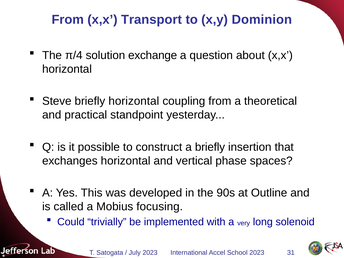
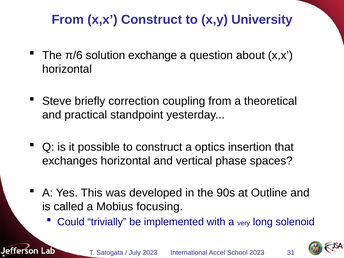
x,x Transport: Transport -> Construct (152, 20)
Dominion: Dominion -> University (262, 20)
π/4: π/4 -> π/6 (74, 55)
briefly horizontal: horizontal -> correction (134, 101)
a briefly: briefly -> optics (210, 147)
